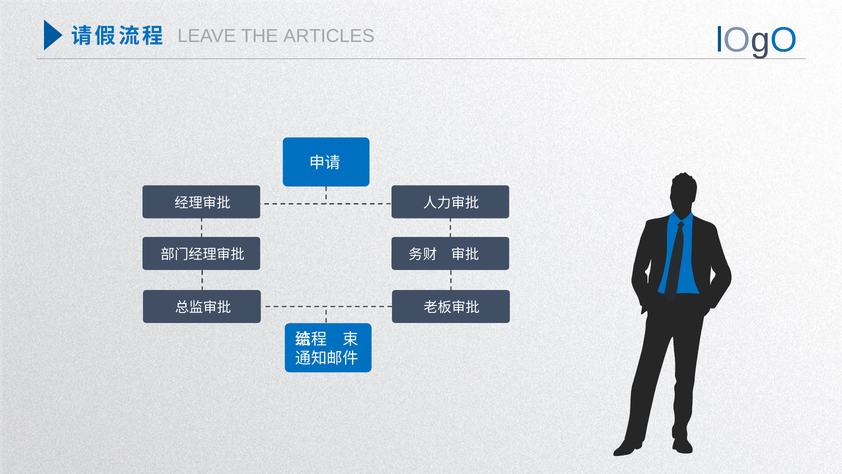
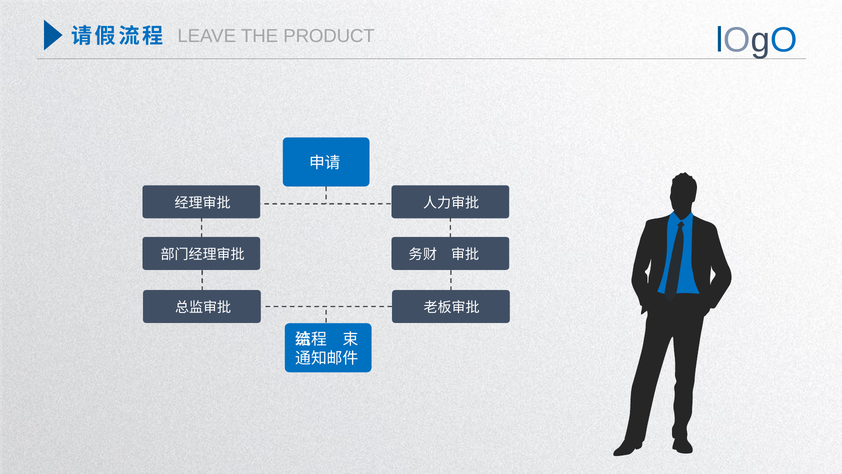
ARTICLES: ARTICLES -> PRODUCT (329, 36)
